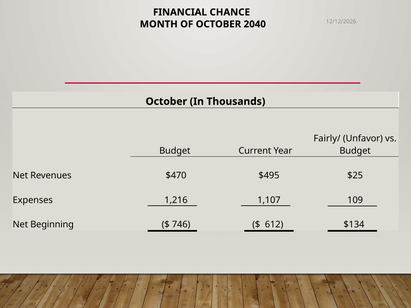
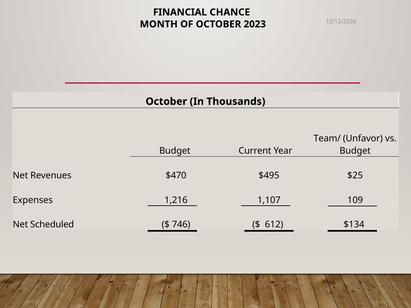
2040: 2040 -> 2023 (255, 24)
Fairly/: Fairly/ -> Team/ (327, 138)
Beginning: Beginning -> Scheduled (52, 225)
